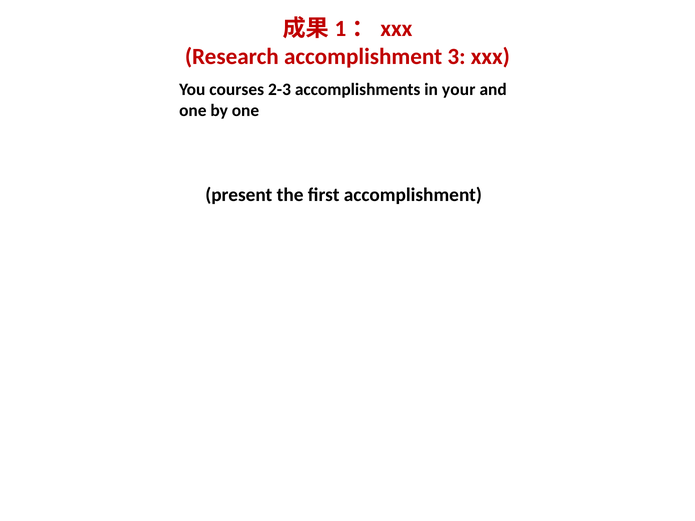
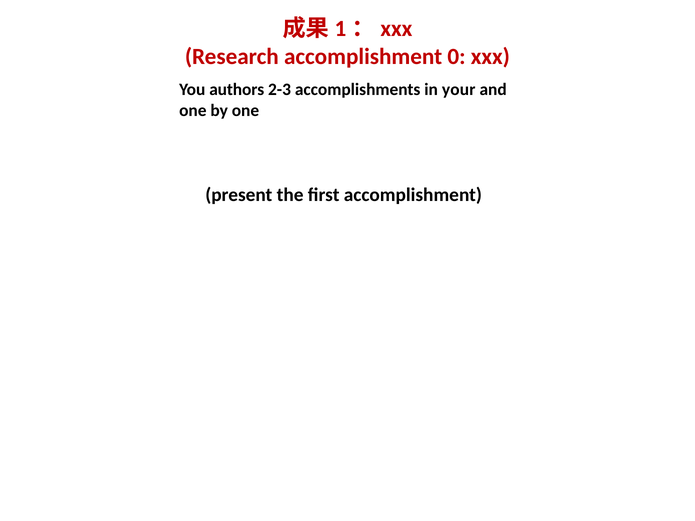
3: 3 -> 0 (456, 57)
courses: courses -> authors (237, 90)
